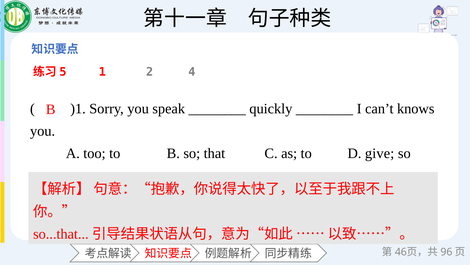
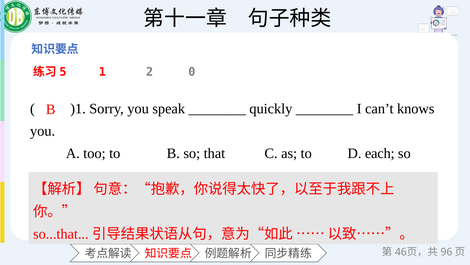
4: 4 -> 0 (192, 72)
give: give -> each (380, 153)
